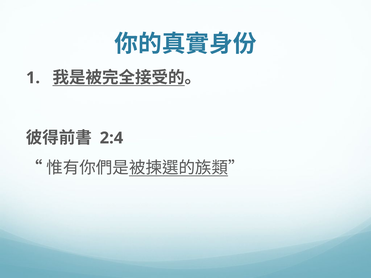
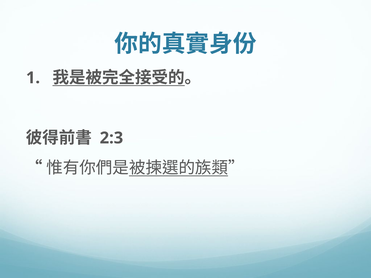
2:4: 2:4 -> 2:3 (111, 138)
